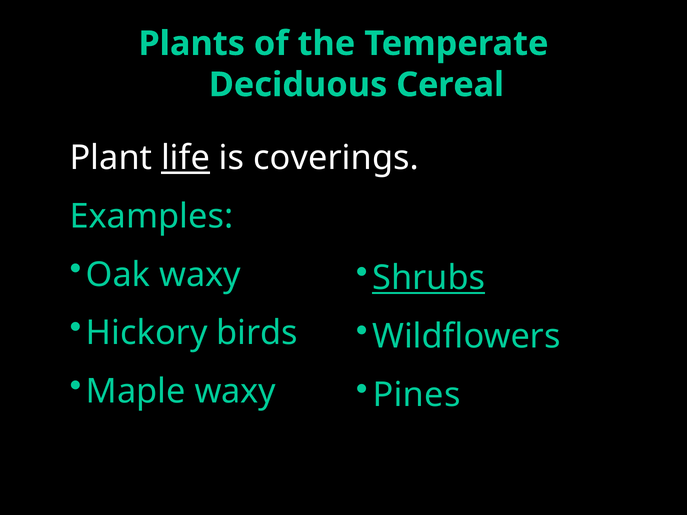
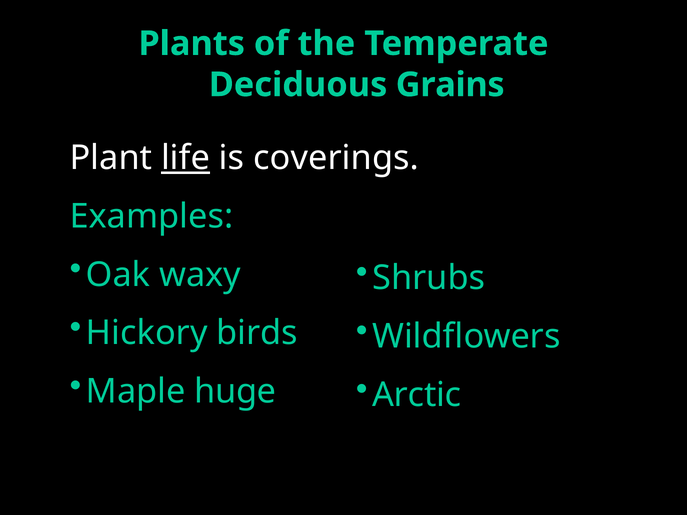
Cereal: Cereal -> Grains (450, 85)
Shrubs underline: present -> none (429, 278)
Maple waxy: waxy -> huge (235, 392)
Pines: Pines -> Arctic (417, 395)
